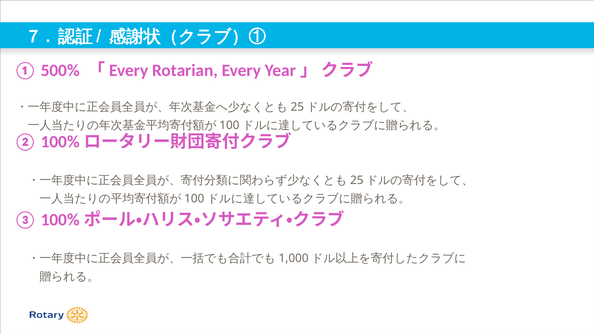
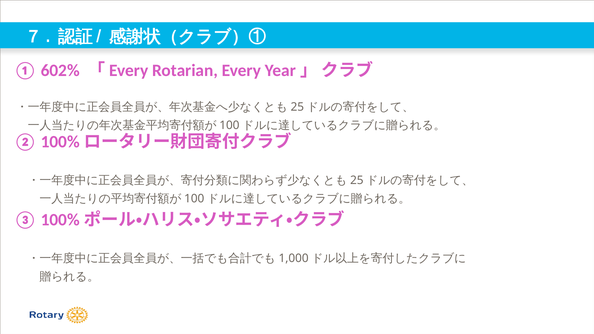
500%: 500% -> 602% (60, 71)
